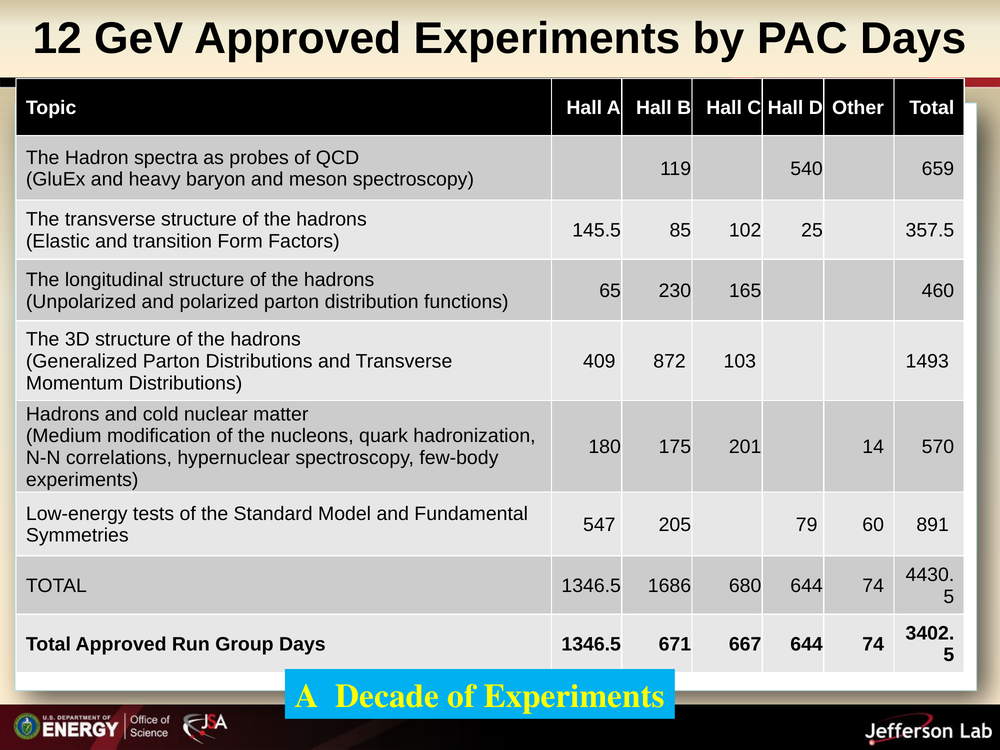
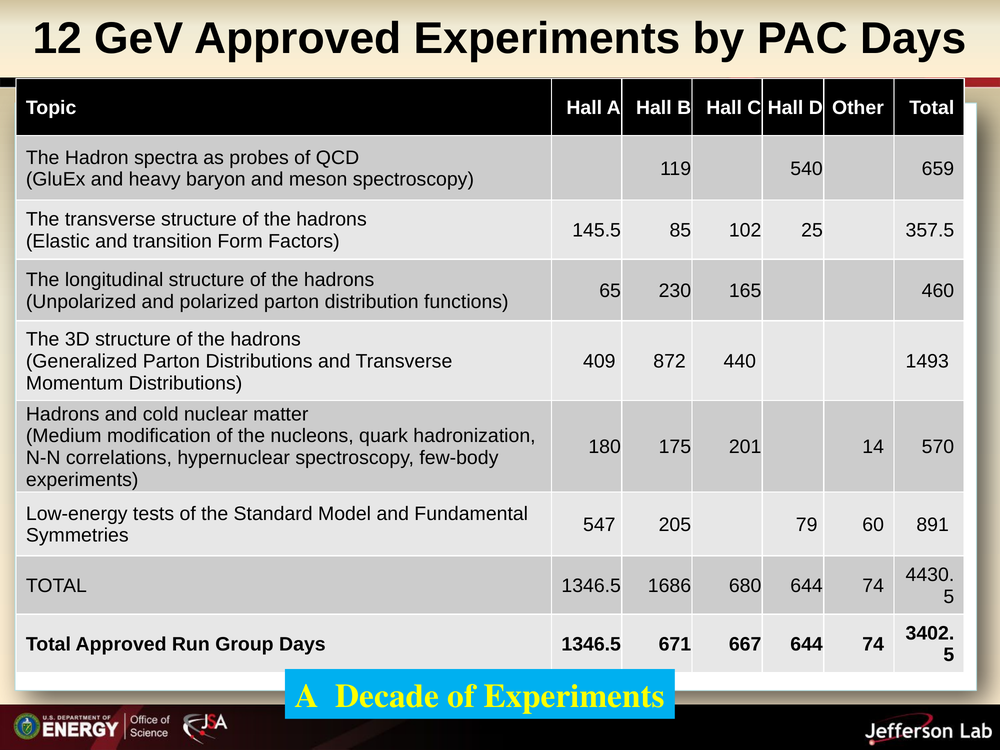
103: 103 -> 440 (740, 361)
